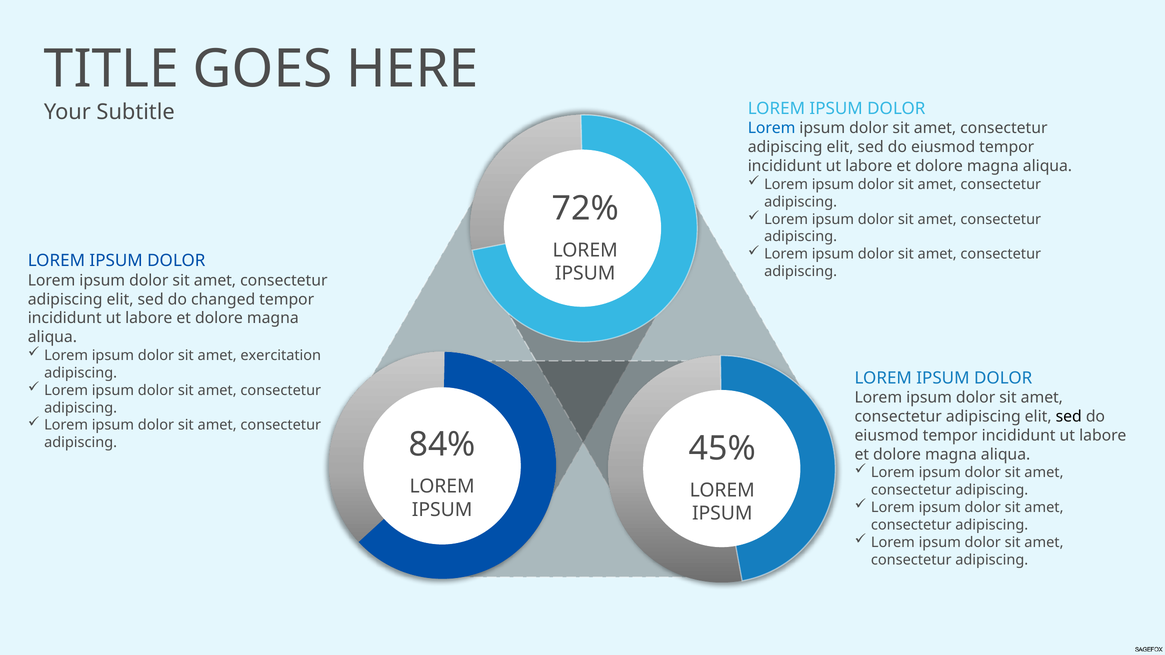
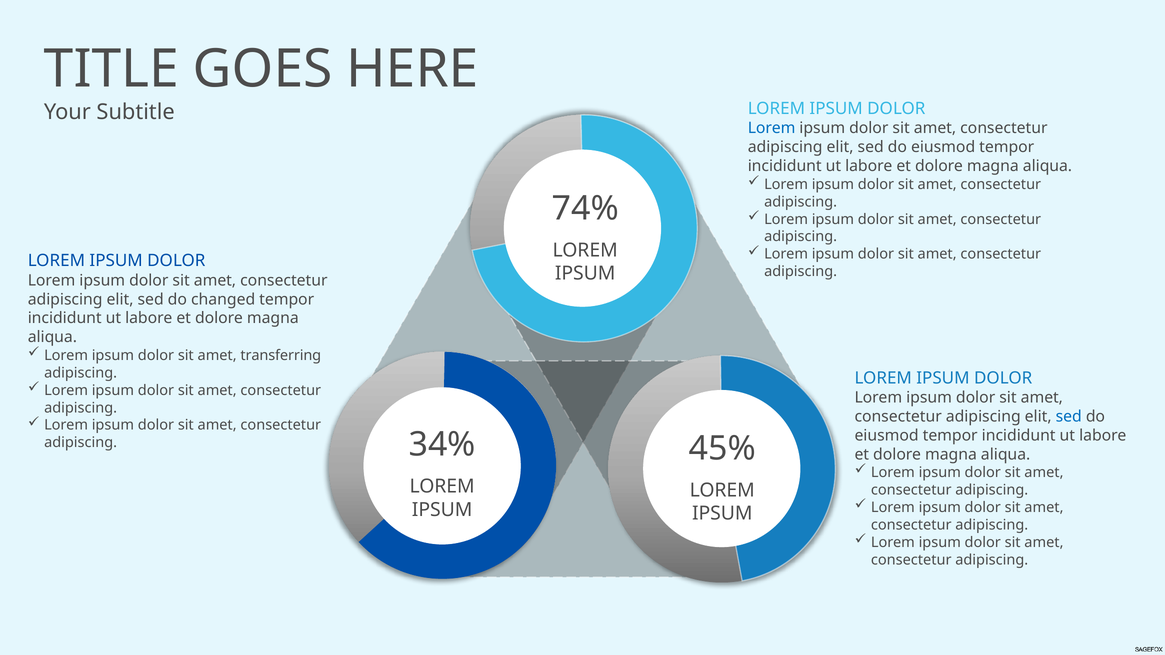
72%: 72% -> 74% (585, 209)
exercitation: exercitation -> transferring (281, 355)
sed colour: black -> blue (1069, 417)
84%: 84% -> 34% (442, 445)
